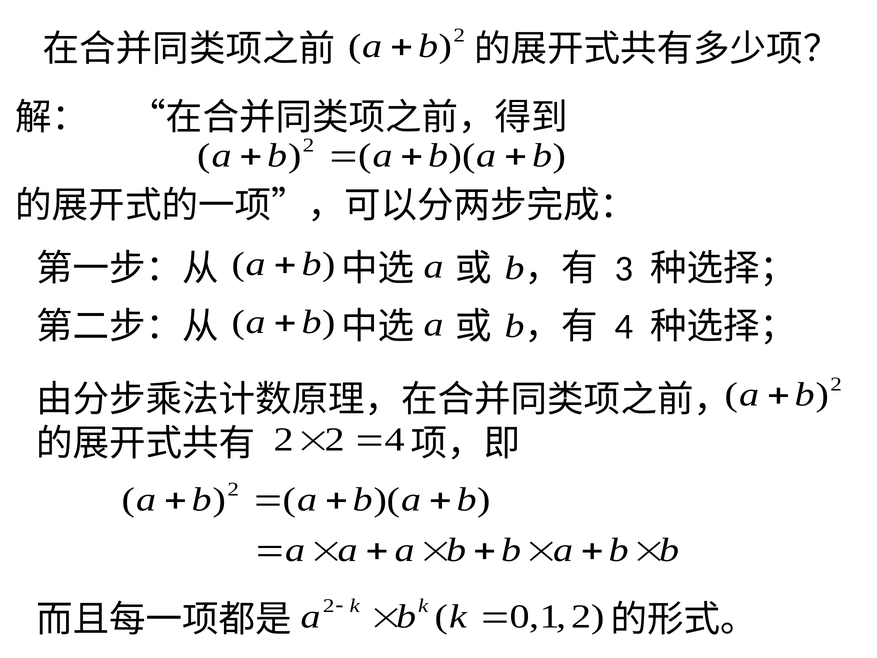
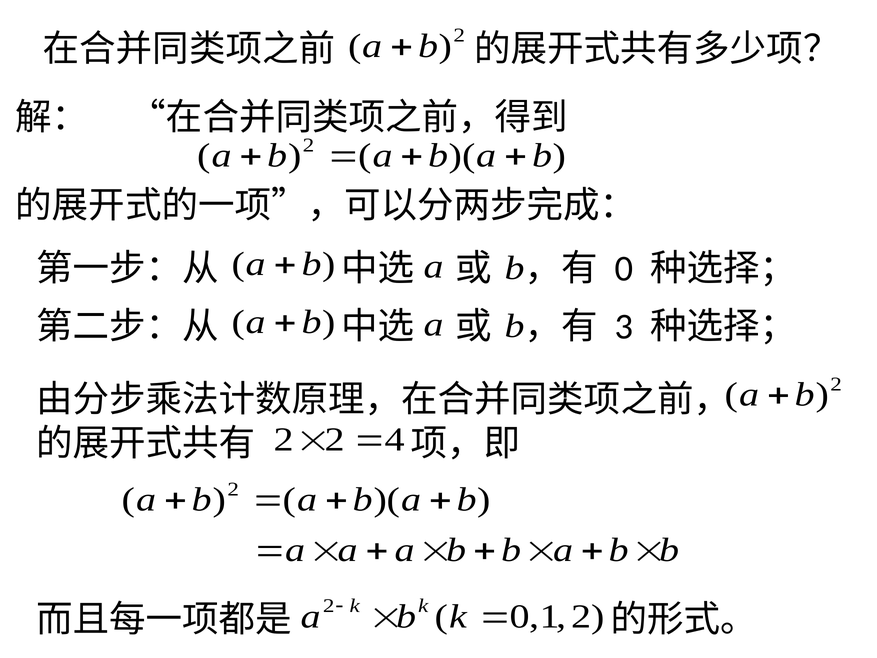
3: 3 -> 0 (624, 269)
4: 4 -> 3 (624, 327)
